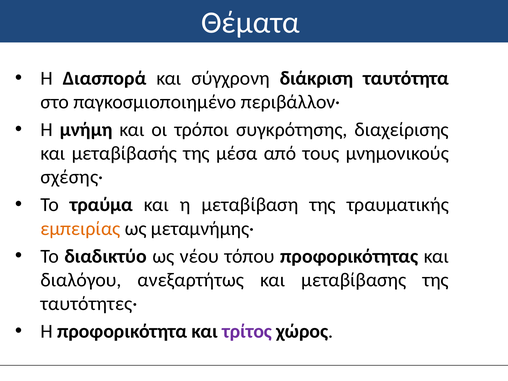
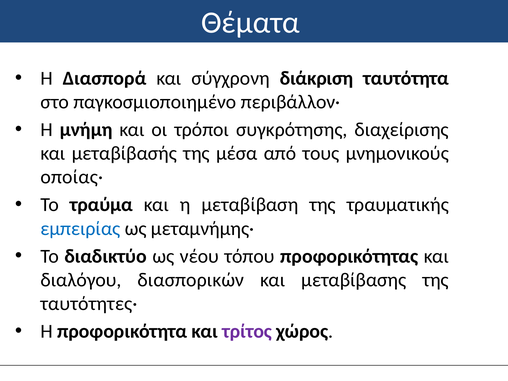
σχέσης·: σχέσης· -> οποίας· (72, 177)
εμπειρίας colour: orange -> blue (80, 228)
ανεξαρτήτως: ανεξαρτήτως -> διασπορικών (191, 280)
